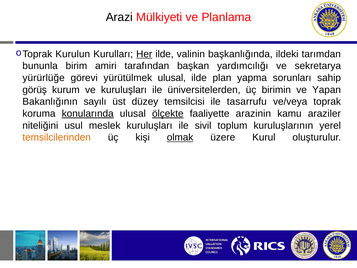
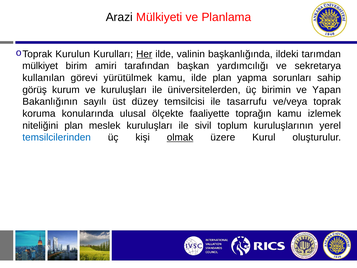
bununla: bununla -> mülkiyet (40, 66)
yürürlüğe: yürürlüğe -> kullanılan (44, 78)
yürütülmek ulusal: ulusal -> kamu (172, 78)
konularında underline: present -> none (88, 114)
ölçekte underline: present -> none (168, 114)
arazinin: arazinin -> toprağın (253, 114)
araziler: araziler -> izlemek (324, 114)
niteliğini usul: usul -> plan (74, 125)
temsilcilerinden colour: orange -> blue (57, 137)
